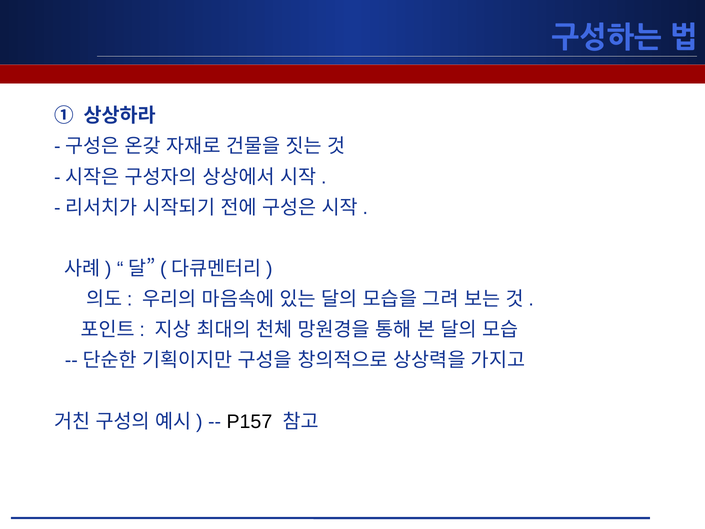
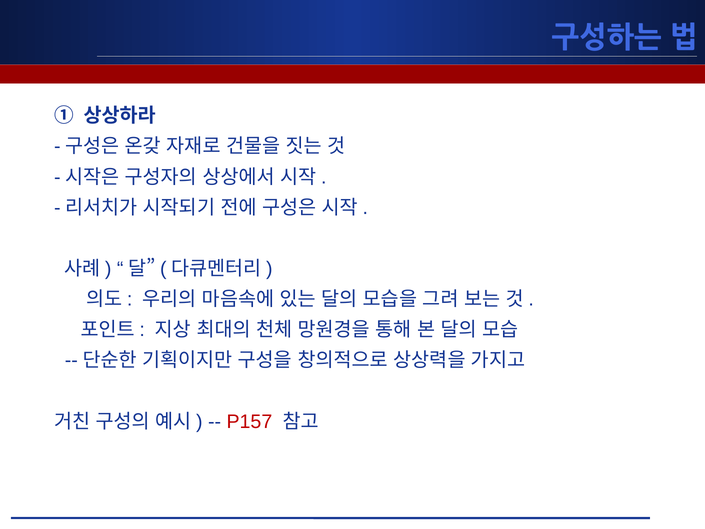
P157 colour: black -> red (249, 421)
